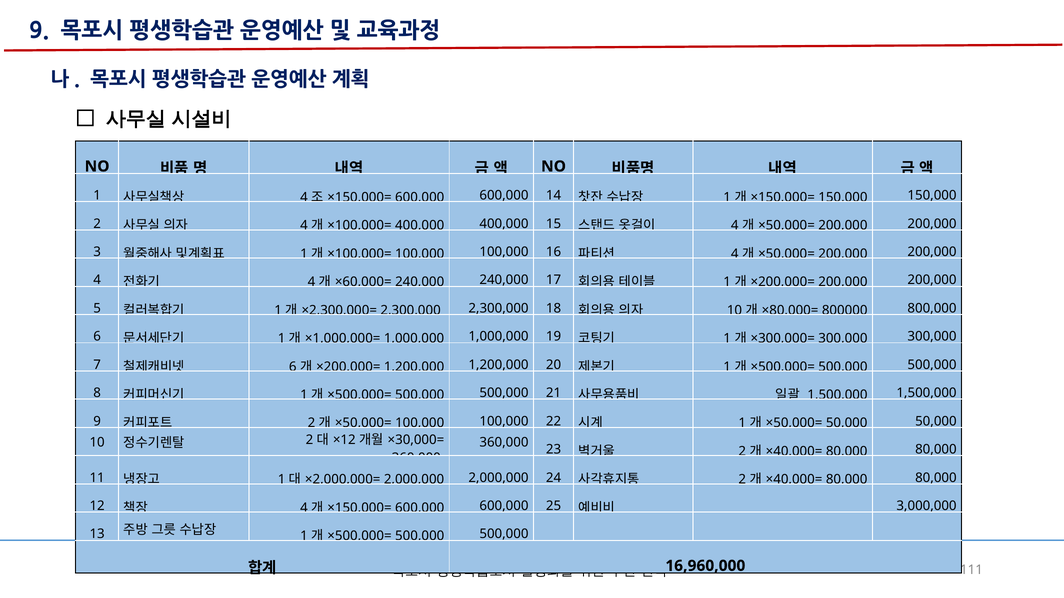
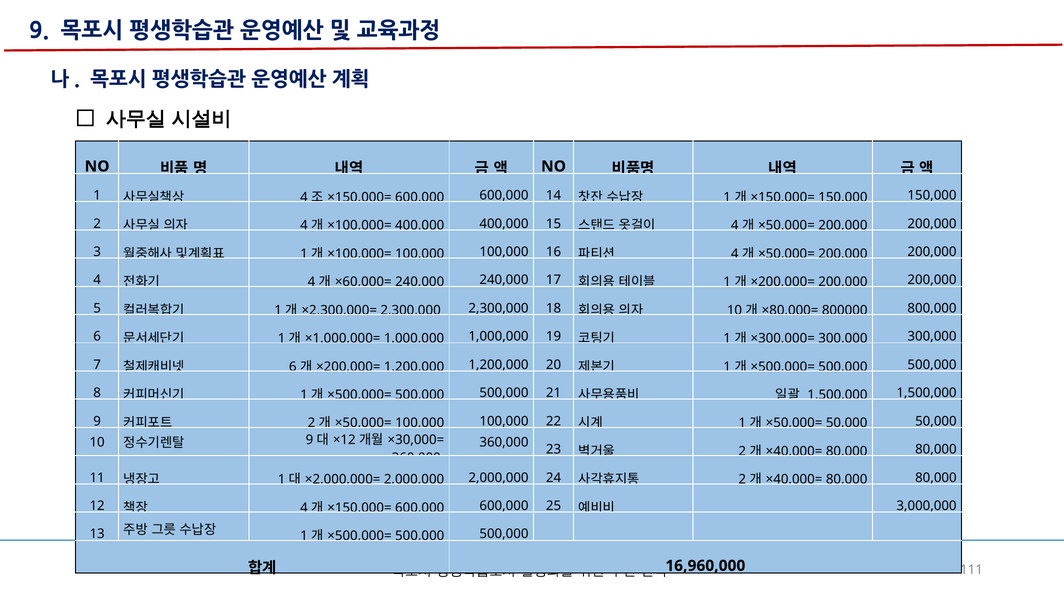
2: 2 -> 9 (309, 440)
